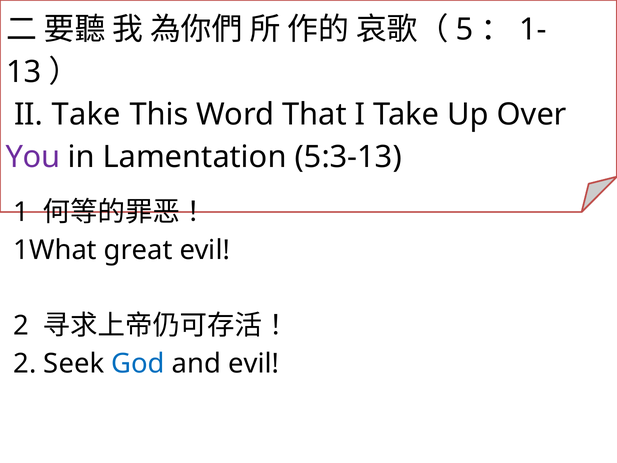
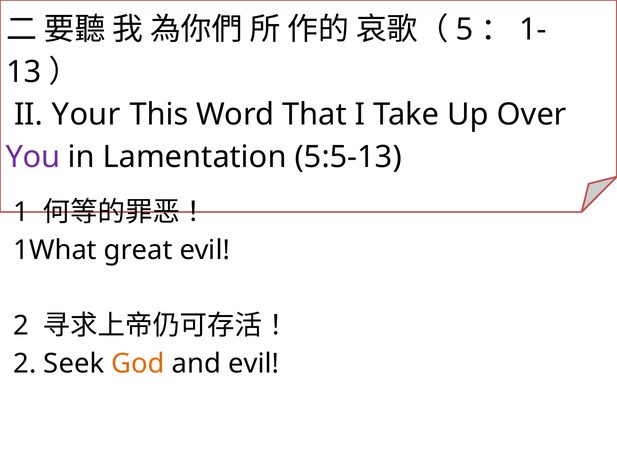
II Take: Take -> Your (86, 114)
5:3-13: 5:3-13 -> 5:5-13 (348, 157)
God colour: blue -> orange (138, 363)
